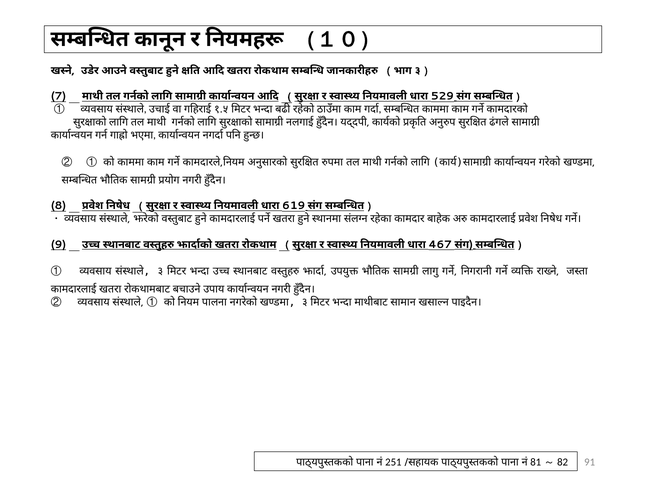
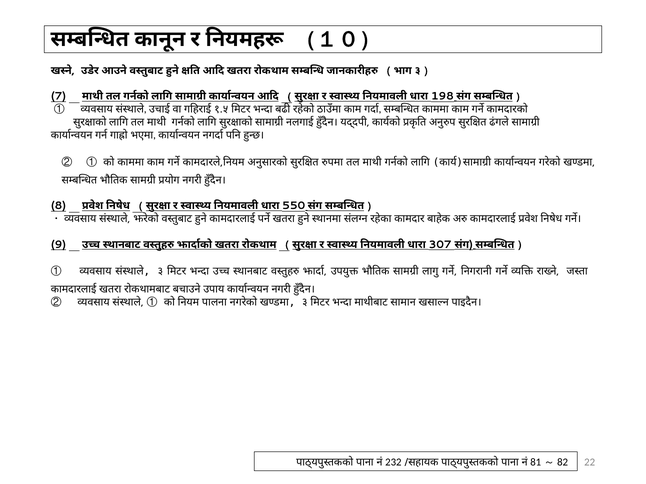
529: 529 -> 198 (442, 97)
619: 619 -> 550 (294, 206)
467: 467 -> 307 (440, 245)
251: 251 -> 232 (393, 463)
91: 91 -> 22 (590, 463)
